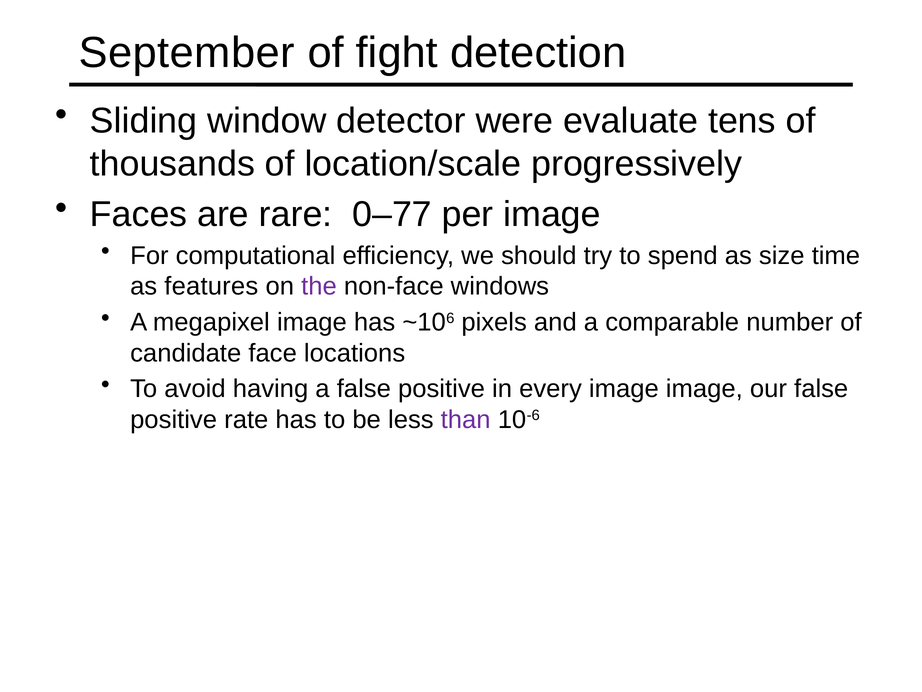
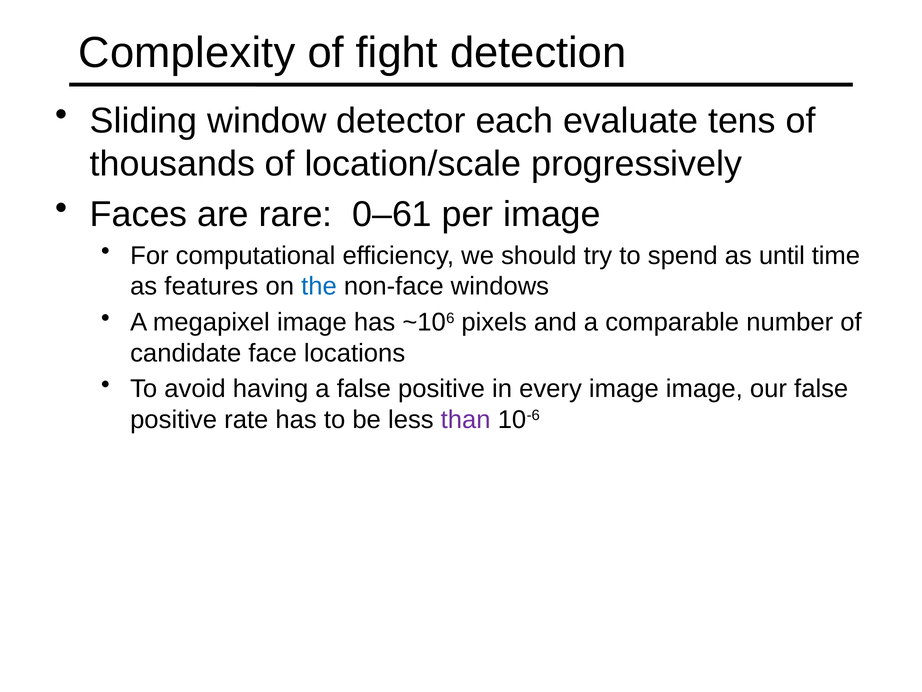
September: September -> Complexity (187, 53)
were: were -> each (514, 121)
0–77: 0–77 -> 0–61 (392, 214)
size: size -> until (782, 255)
the colour: purple -> blue (319, 286)
